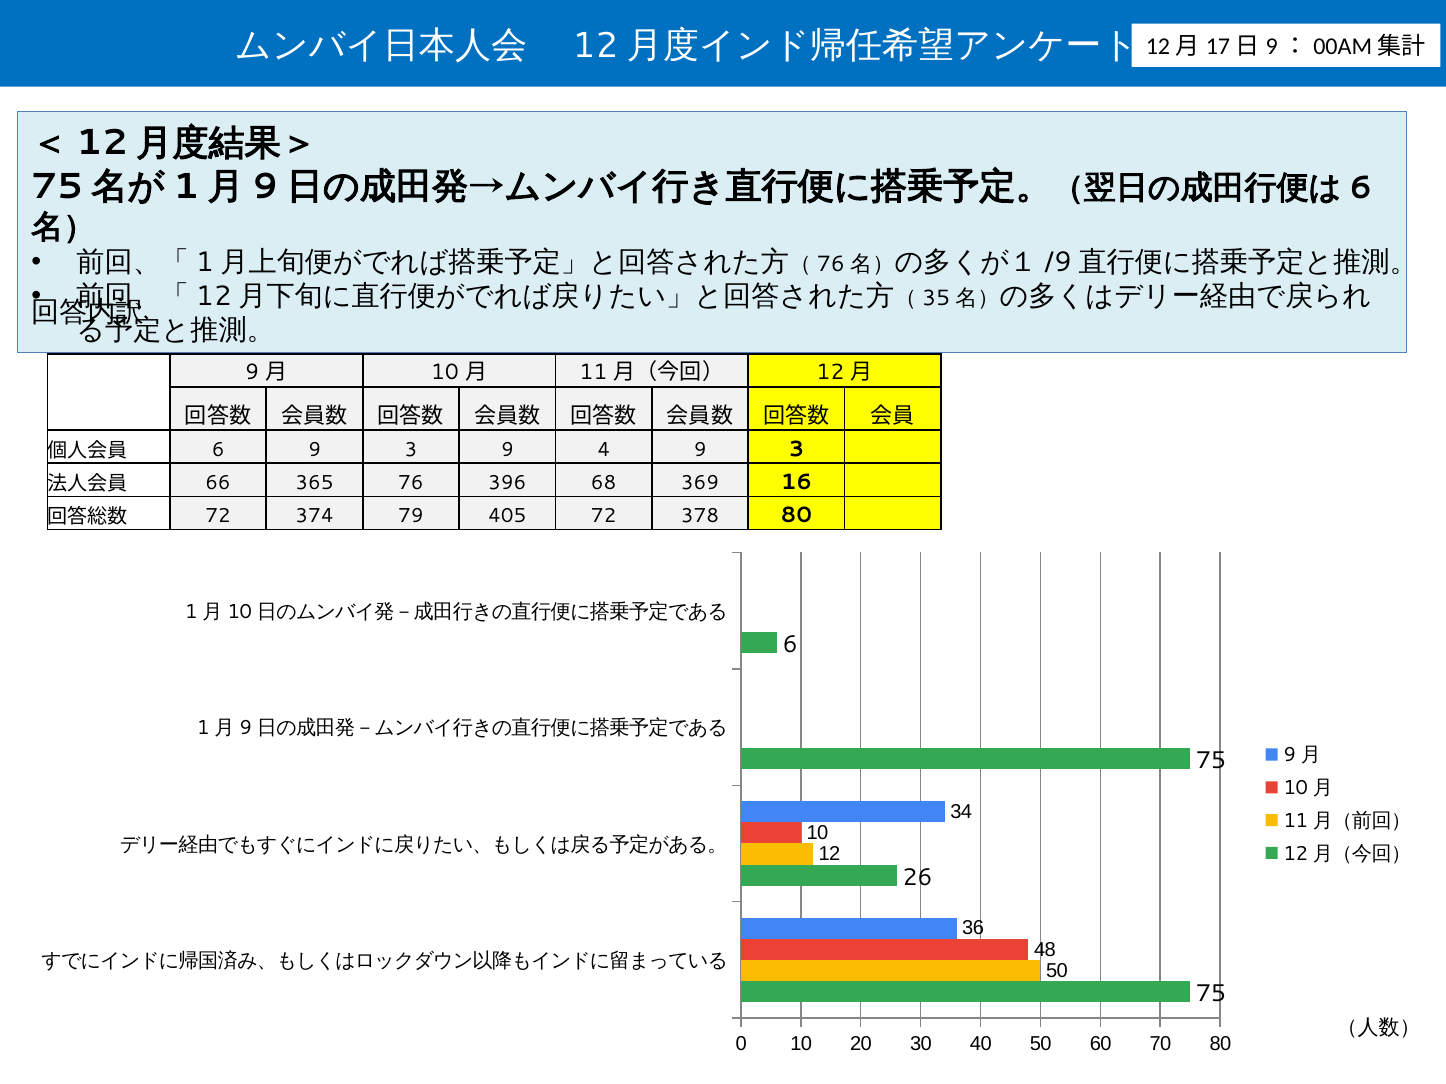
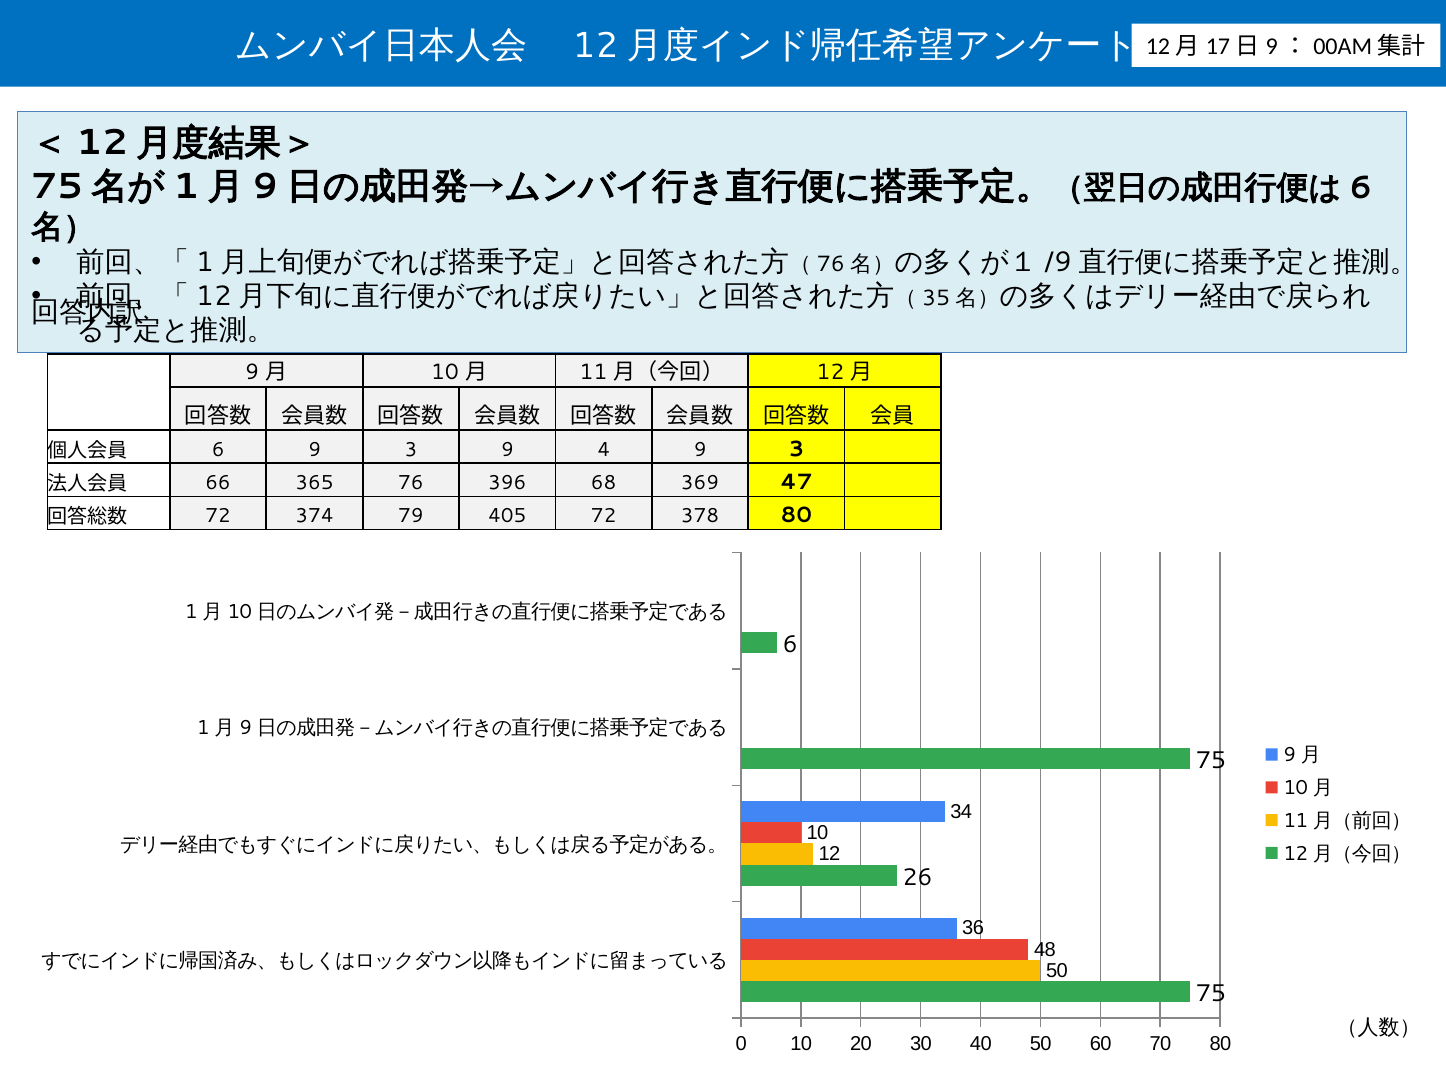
16: 16 -> 47 (796, 482)
